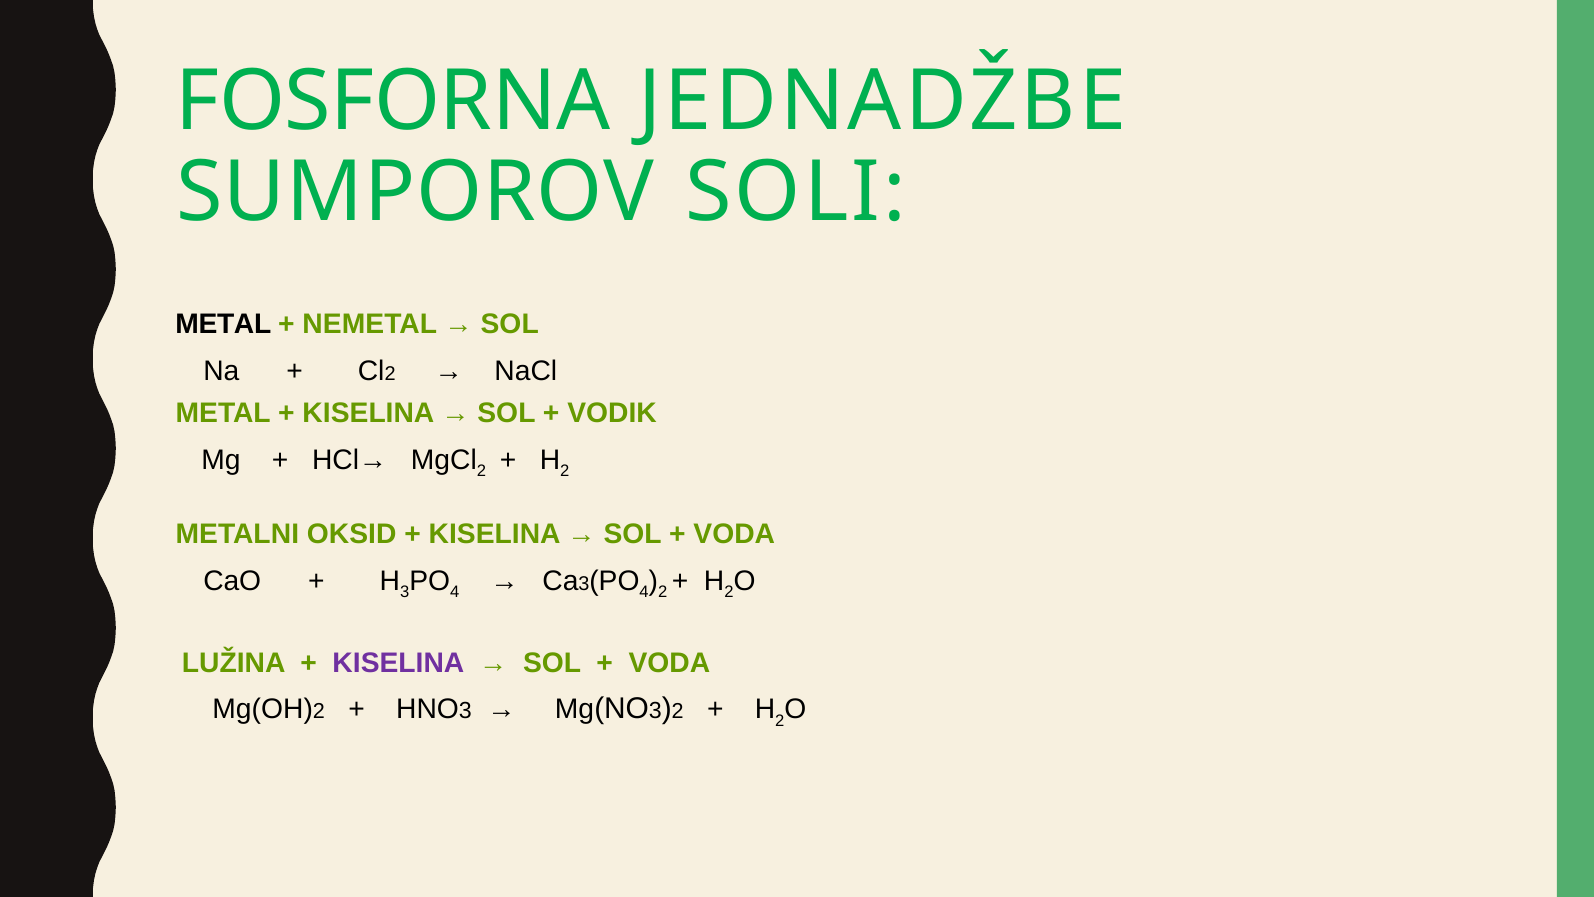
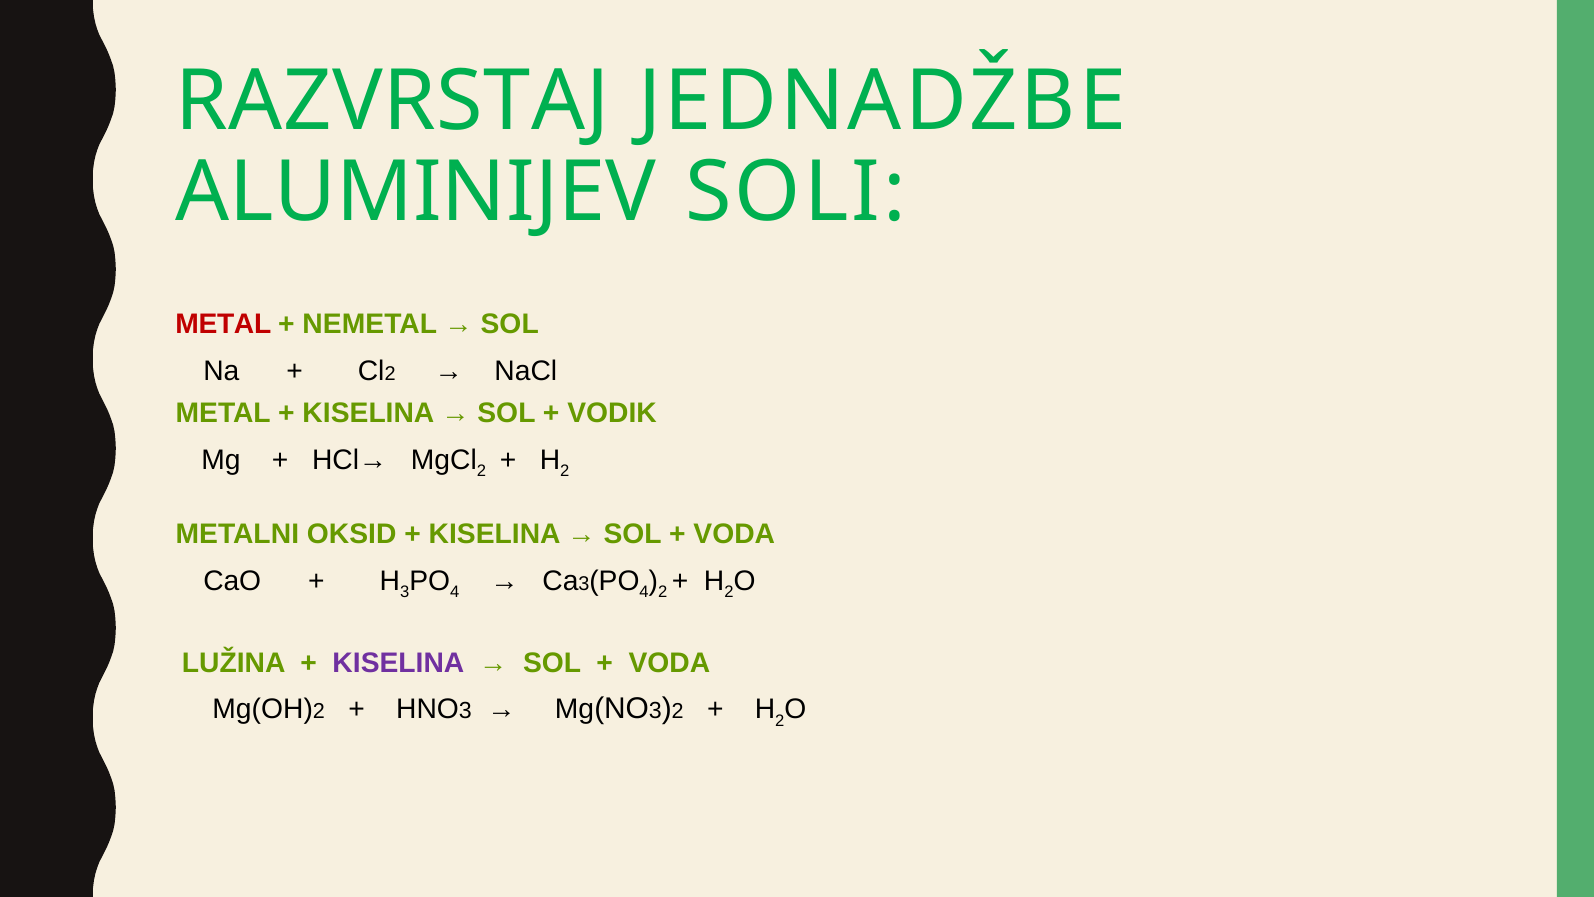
FOSFORNA: FOSFORNA -> RAZVRSTAJ (392, 101)
SUMPOROV: SUMPOROV -> ALUMINIJEV (416, 193)
METAL colour: black -> red (223, 324)
